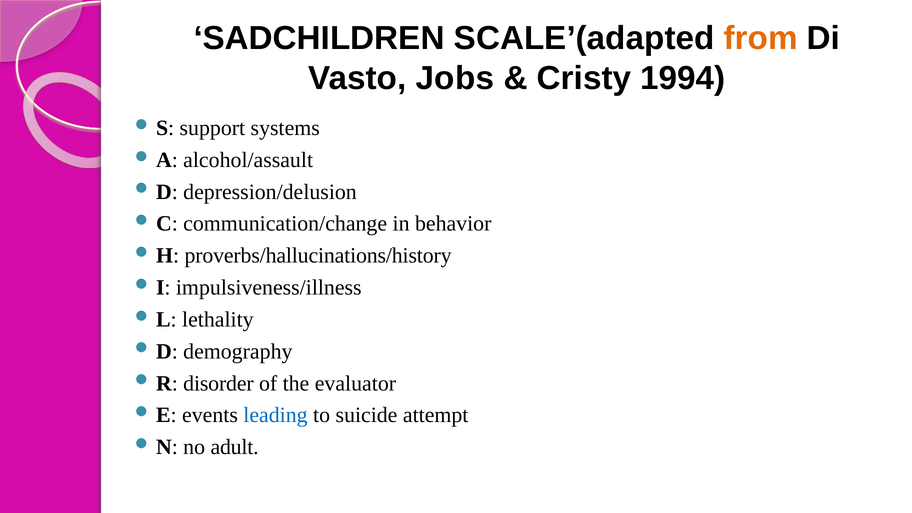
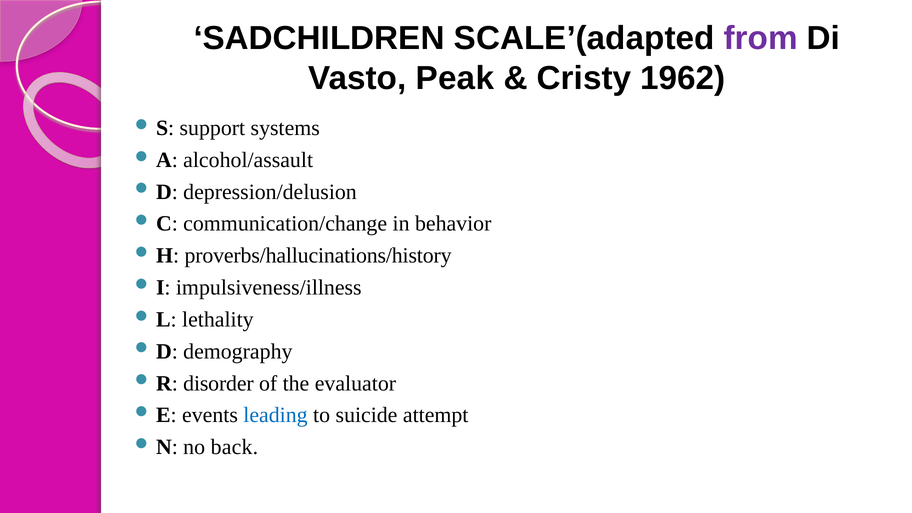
from colour: orange -> purple (761, 38)
Jobs: Jobs -> Peak (455, 78)
1994: 1994 -> 1962 (683, 78)
adult: adult -> back (234, 447)
